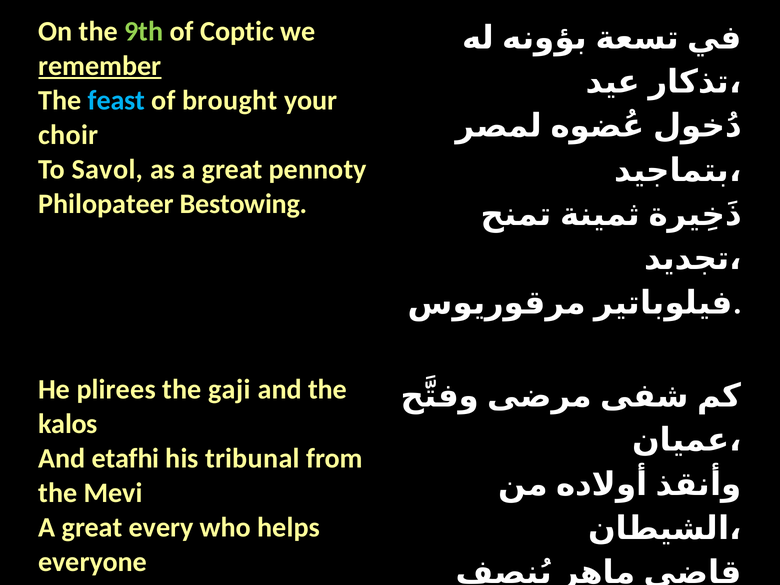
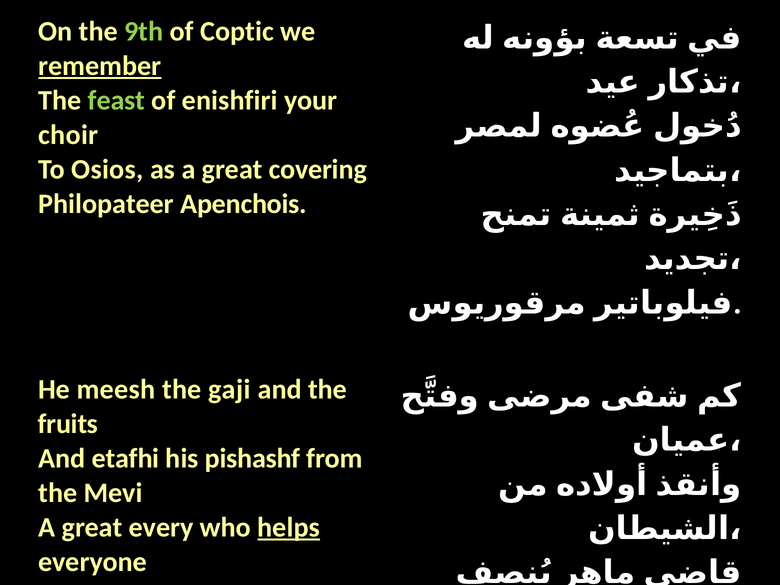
feast colour: light blue -> light green (117, 100)
brought: brought -> enishfiri (230, 100)
Savol: Savol -> Osios (107, 169)
pennoty: pennoty -> covering (318, 169)
Bestowing: Bestowing -> Apenchois (244, 204)
plirees: plirees -> meesh (116, 390)
kalos: kalos -> fruits (68, 424)
tribunal: tribunal -> pishashf (253, 458)
helps underline: none -> present (289, 527)
